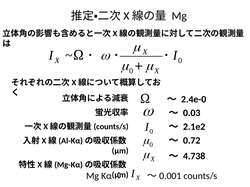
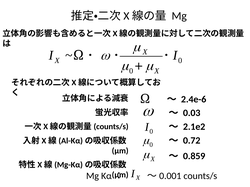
2.4e-0: 2.4e-0 -> 2.4e-6 (194, 100)
4.738: 4.738 -> 0.859 (194, 157)
